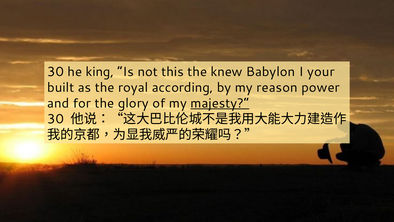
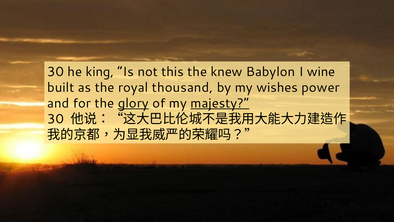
your: your -> wine (321, 72)
according: according -> thousand (182, 87)
reason: reason -> wishes (277, 87)
glory underline: none -> present (133, 103)
